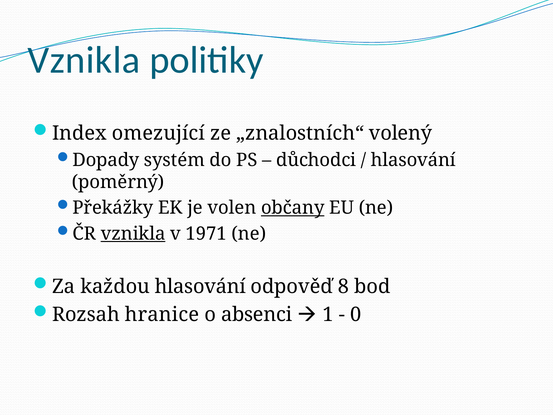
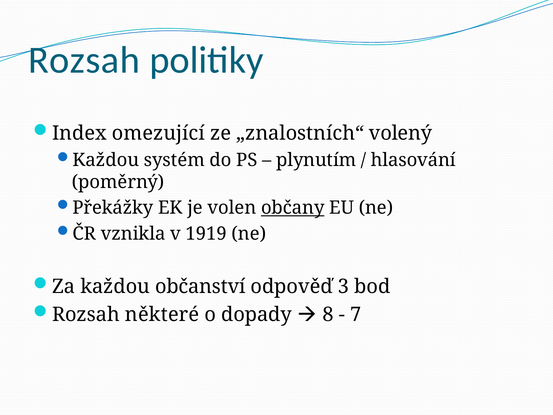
Vznikla: Vznikla -> Rozsah (84, 60)
Dopady: Dopady -> Každou (106, 160)
důchodci: důchodci -> plynutím (316, 160)
vznikla underline: present -> none (133, 234)
1971: 1971 -> 1919 (206, 234)
každou hlasování: hlasování -> občanství (200, 287)
8: 8 -> 3 (343, 287)
hranice: hranice -> některé (162, 315)
absenci: absenci -> dopady (256, 315)
1: 1 -> 8 (328, 315)
0: 0 -> 7 (356, 315)
